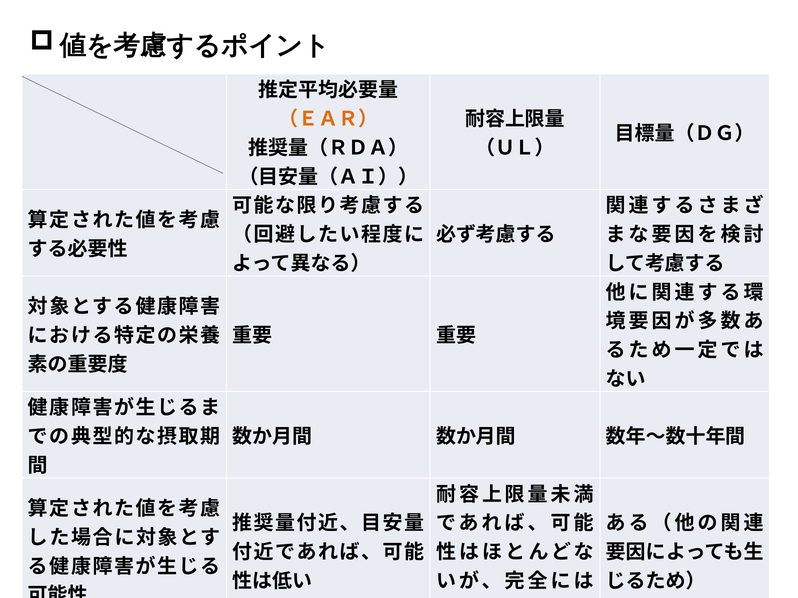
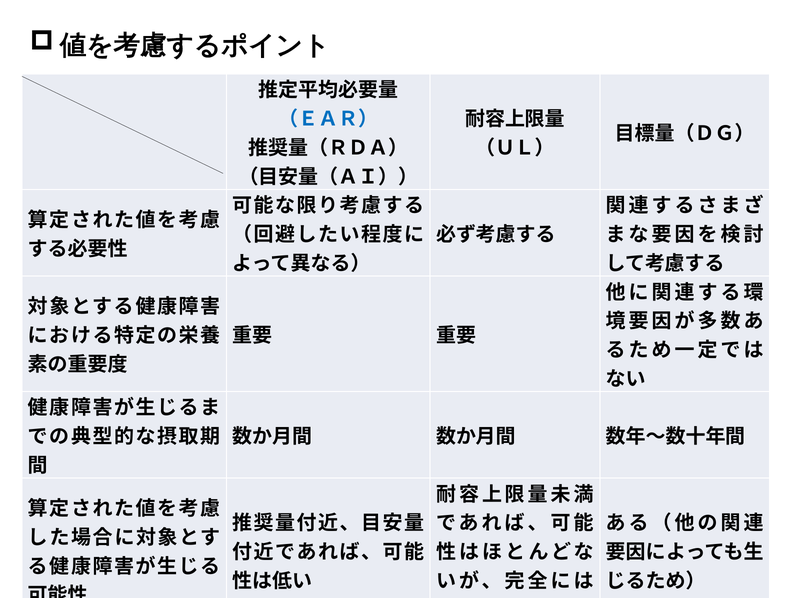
（ＥＡＲ） colour: orange -> blue (328, 119)
